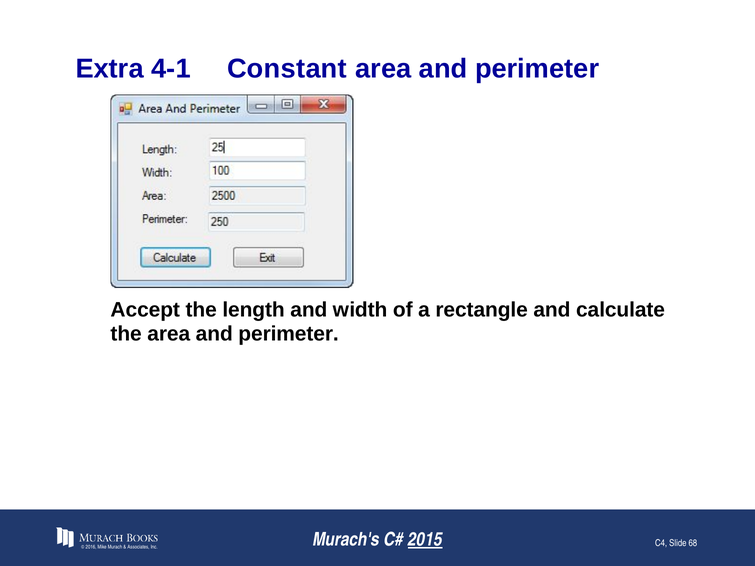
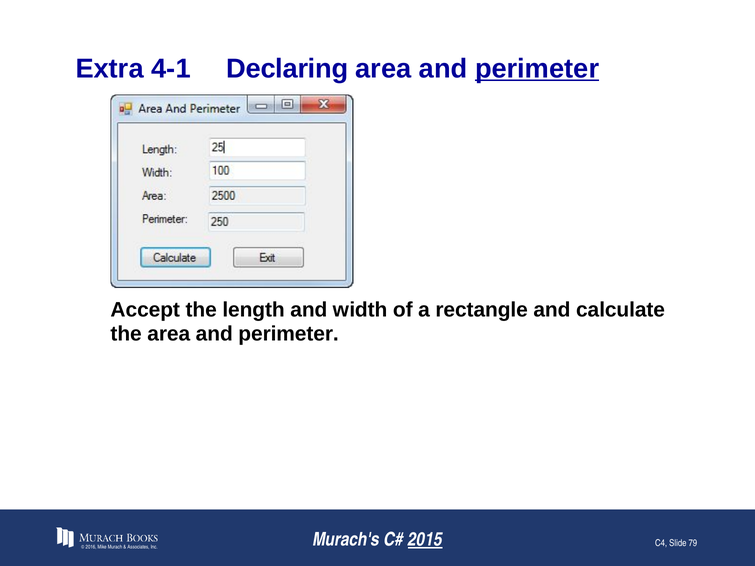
Constant: Constant -> Declaring (287, 69)
perimeter underline: none -> present (537, 69)
68: 68 -> 79 (693, 543)
